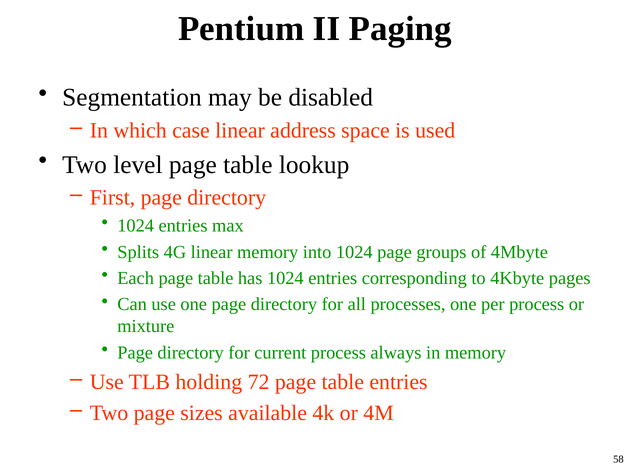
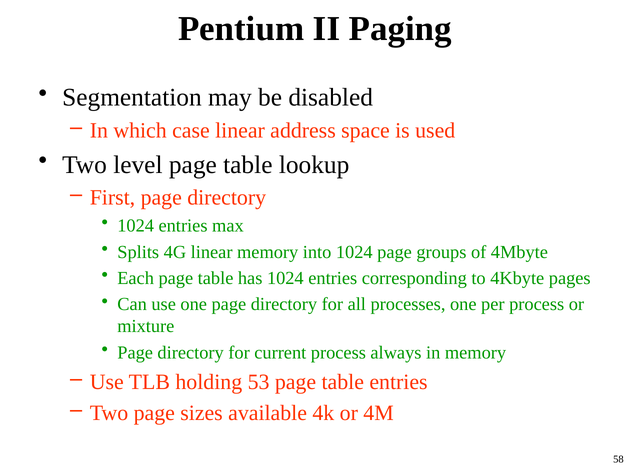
72: 72 -> 53 (259, 382)
